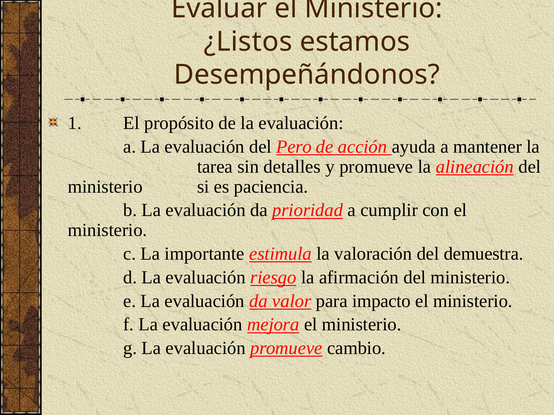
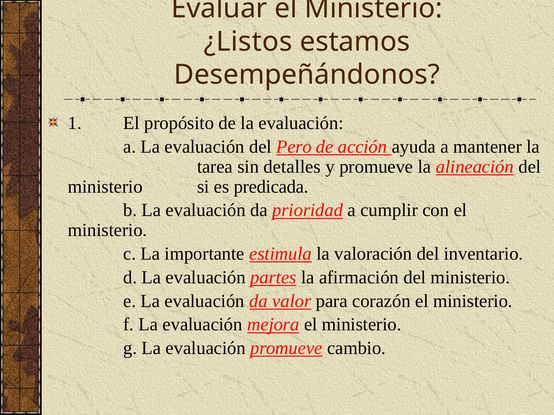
paciencia: paciencia -> predicada (271, 187)
demuestra: demuestra -> inventario (484, 254)
riesgo: riesgo -> partes (273, 278)
impacto: impacto -> corazón (381, 301)
